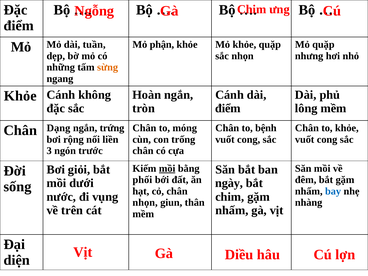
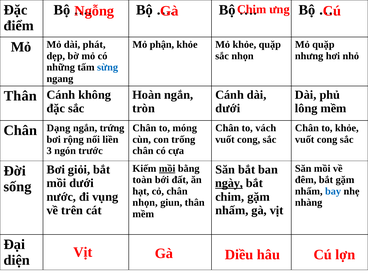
tuần: tuần -> phát (94, 45)
sừng colour: orange -> blue (108, 67)
Khỏe: Khỏe -> Thân (20, 96)
điểm: điểm -> dưới (228, 108)
bệnh: bệnh -> vách (266, 128)
phối: phối -> toàn (142, 180)
ngày underline: none -> present (229, 183)
